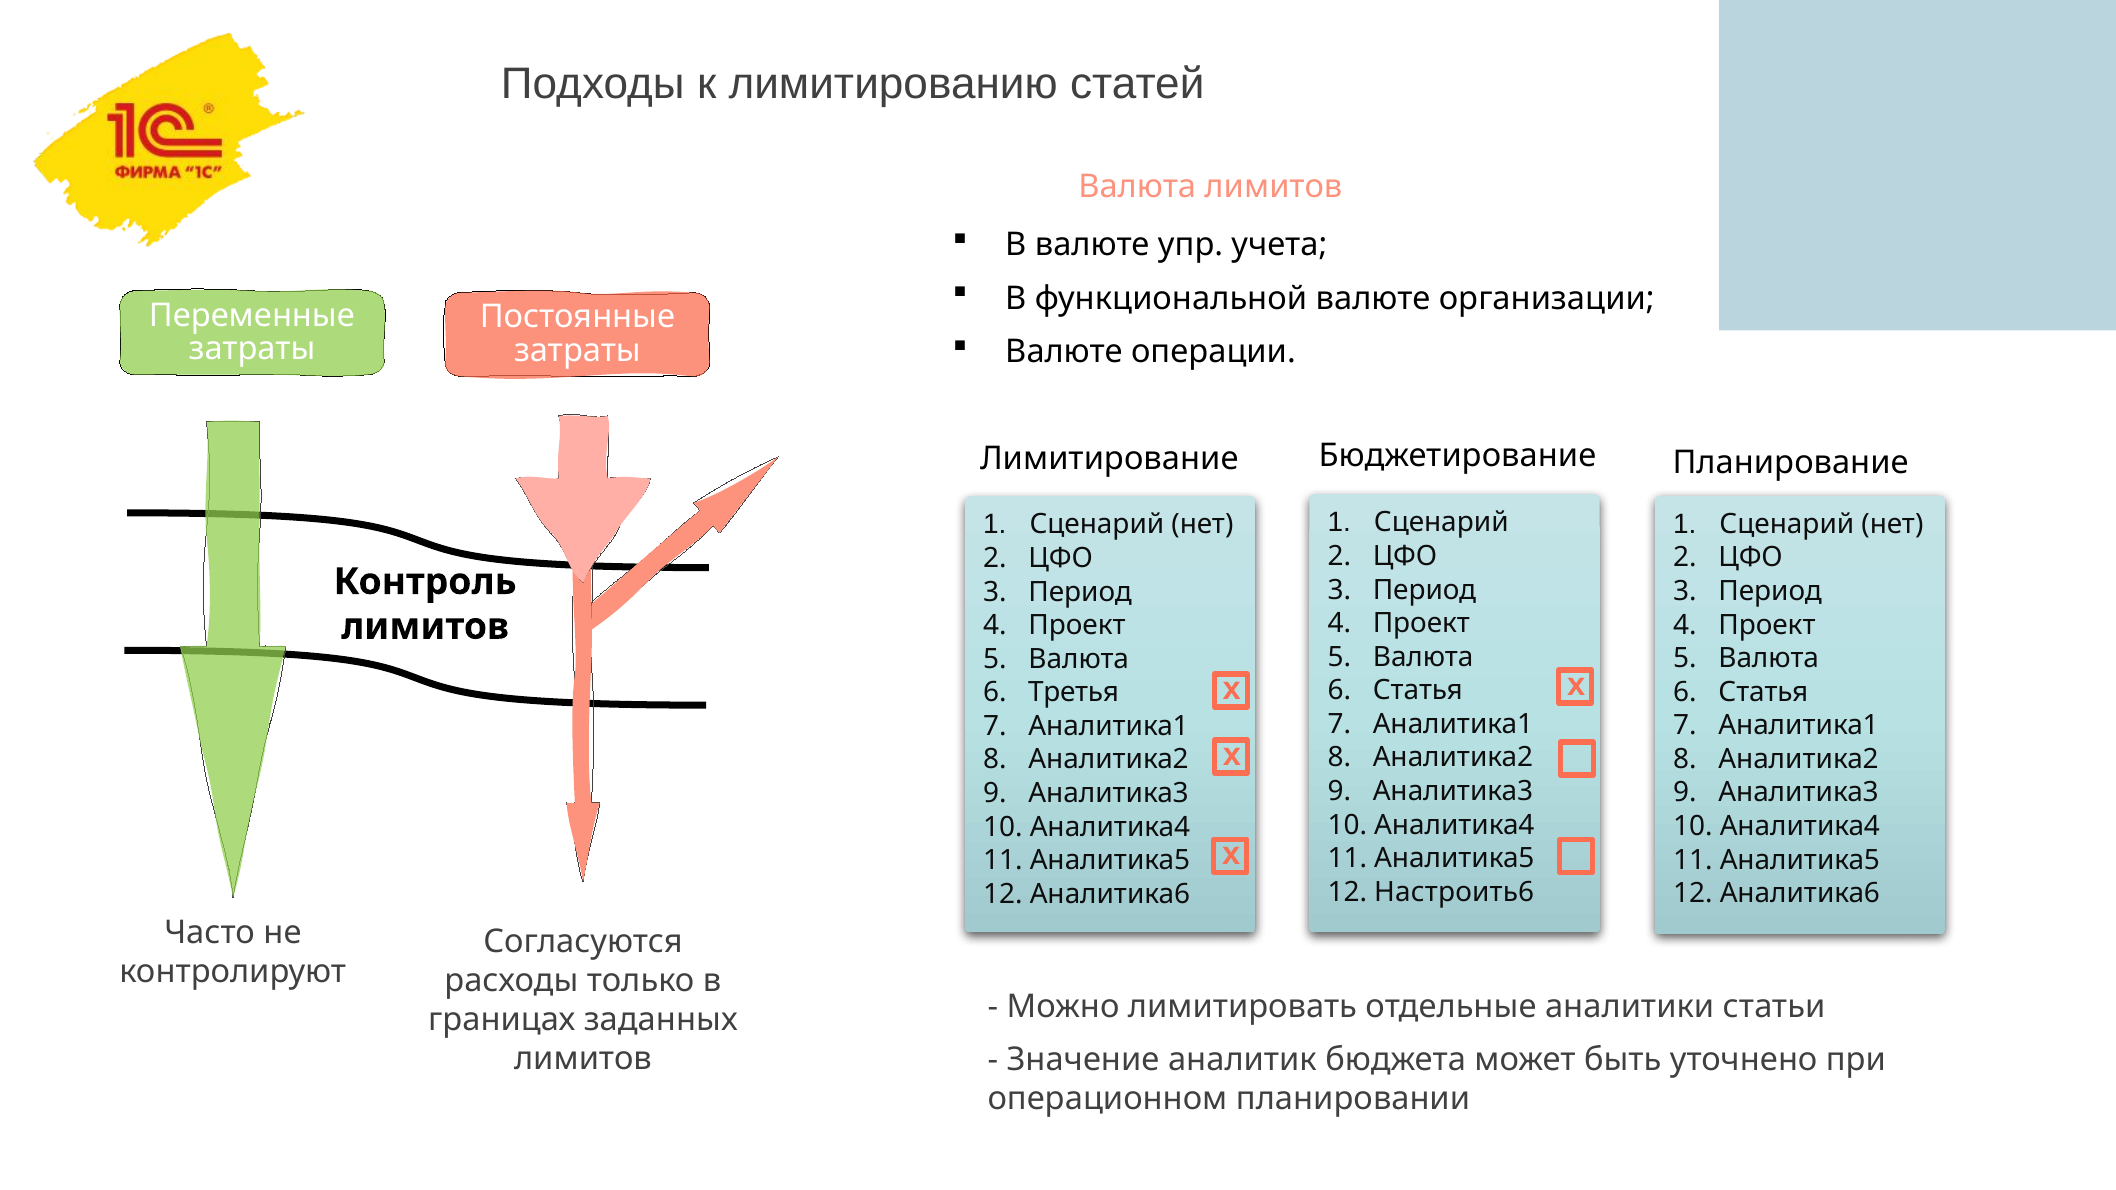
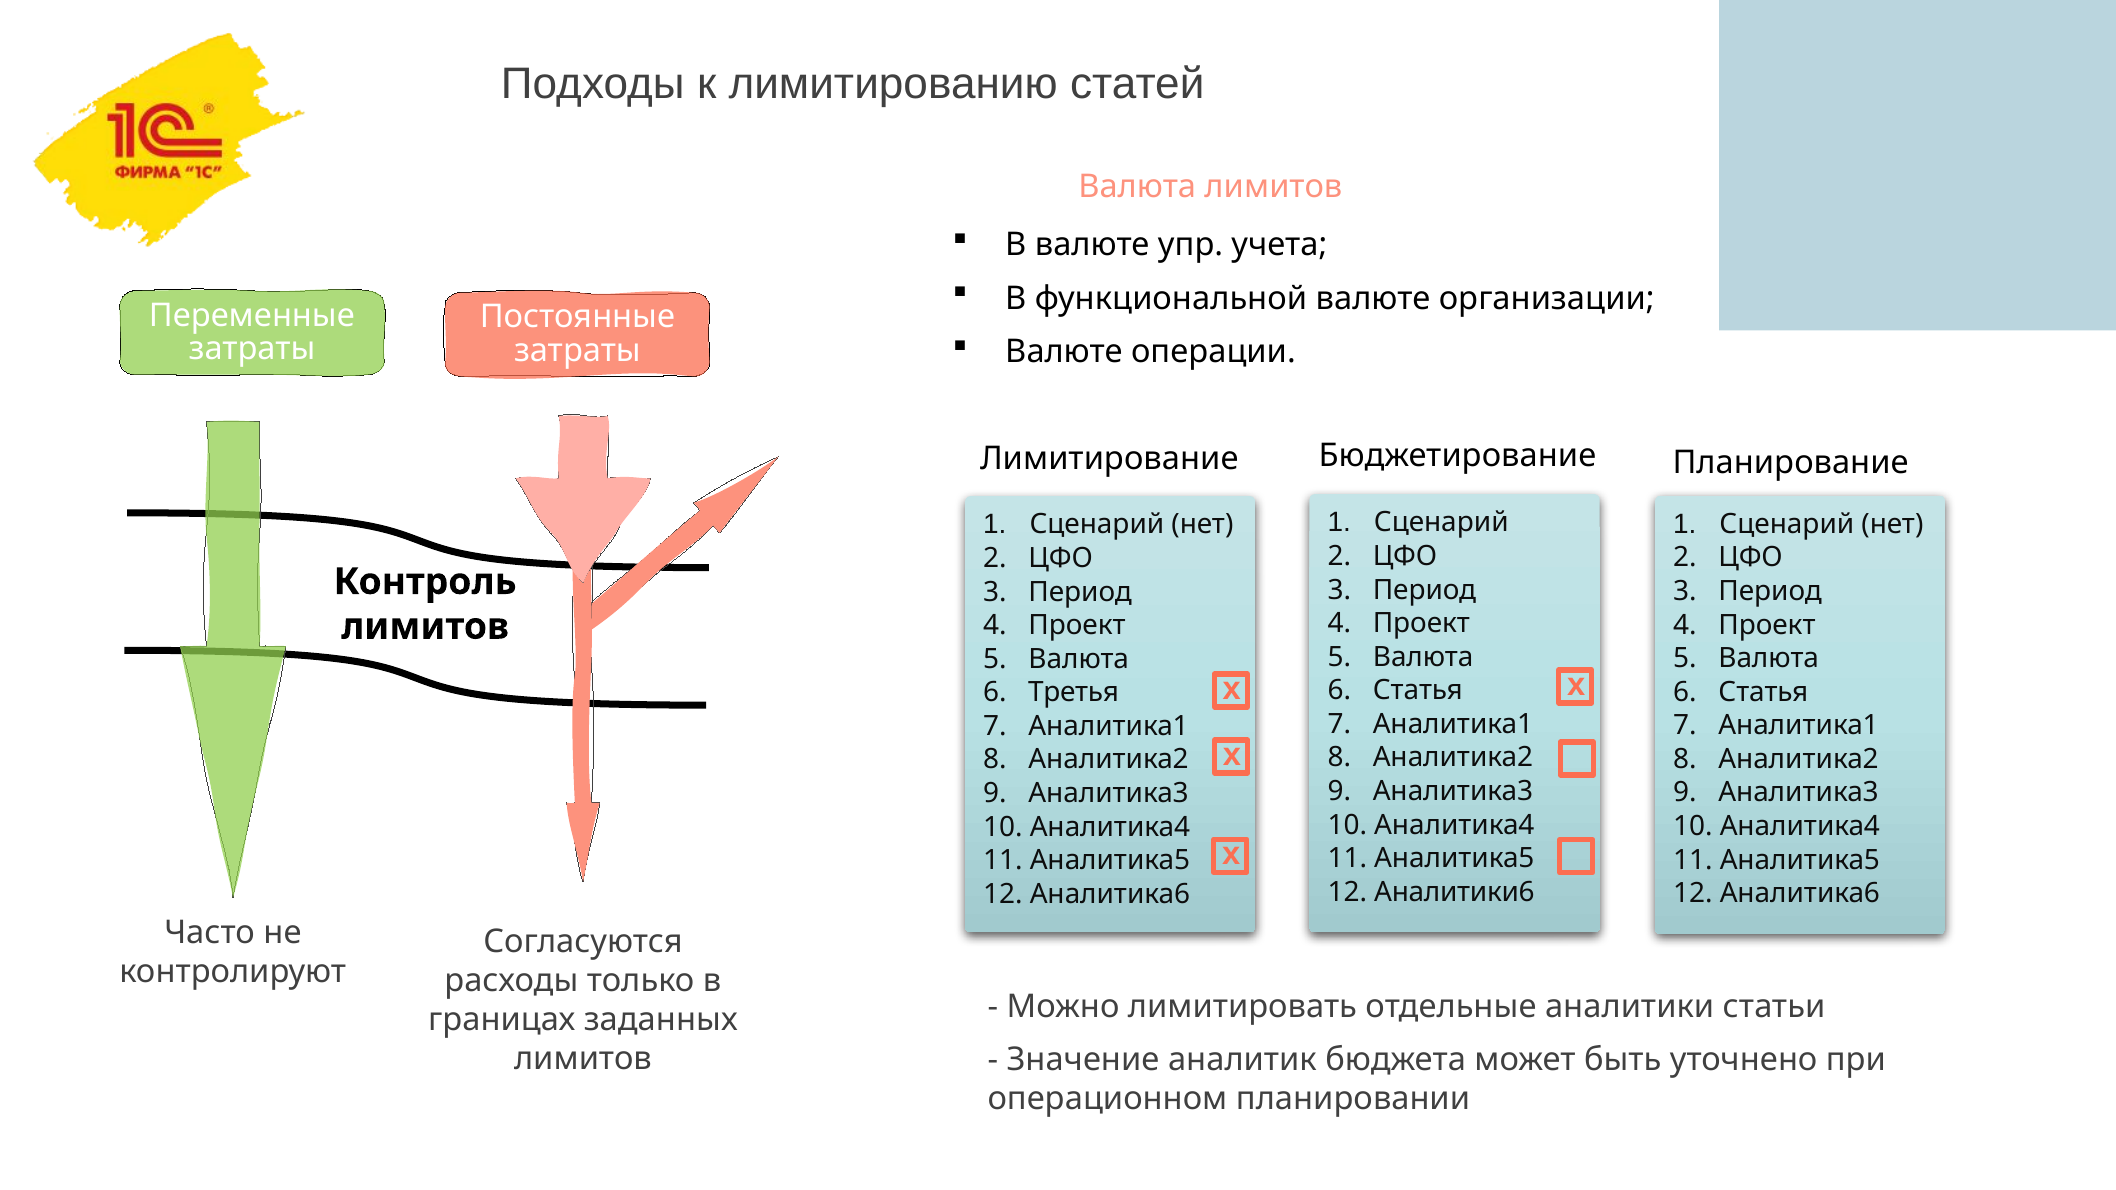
Настроить6: Настроить6 -> Аналитики6 (1454, 892)
